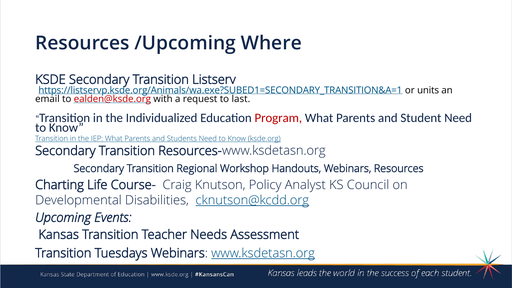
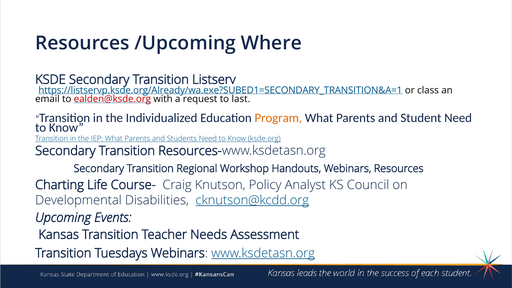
https://listservp.ksde.org/Animals/wa.exe?SUBED1=SECONDARY_TRANSITION&A=1: https://listservp.ksde.org/Animals/wa.exe?SUBED1=SECONDARY_TRANSITION&A=1 -> https://listservp.ksde.org/Already/wa.exe?SUBED1=SECONDARY_TRANSITION&A=1 (220, 90)
units: units -> class (428, 90)
Program colour: red -> orange (278, 118)
